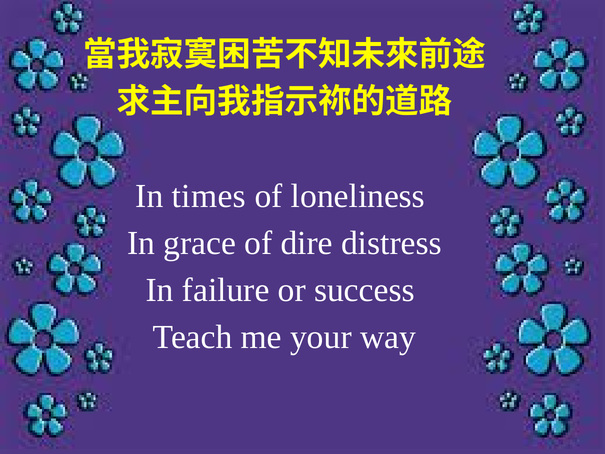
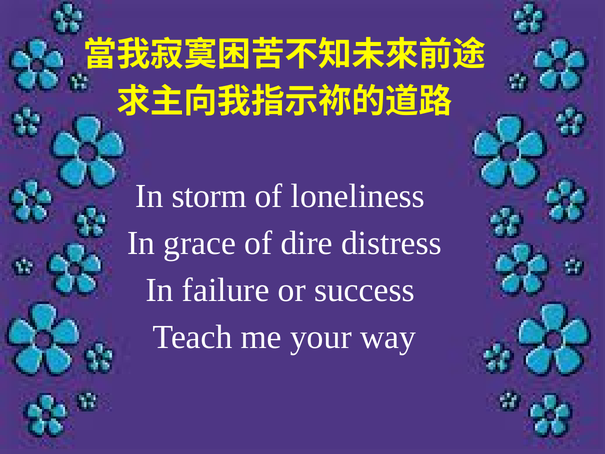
times: times -> storm (209, 196)
